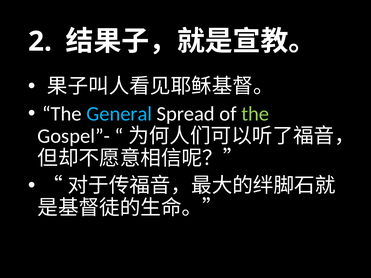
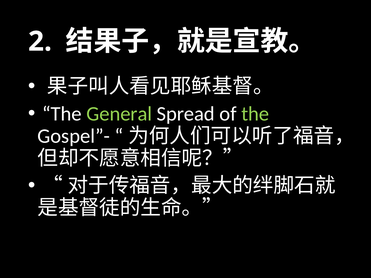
General colour: light blue -> light green (119, 114)
